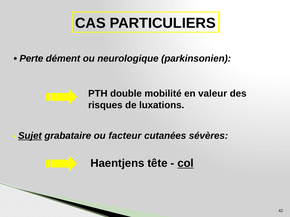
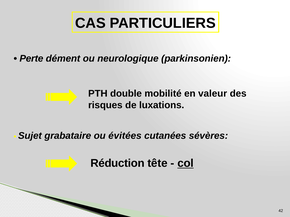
Sujet underline: present -> none (30, 136)
facteur: facteur -> évitées (125, 136)
Haentjens: Haentjens -> Réduction (118, 164)
